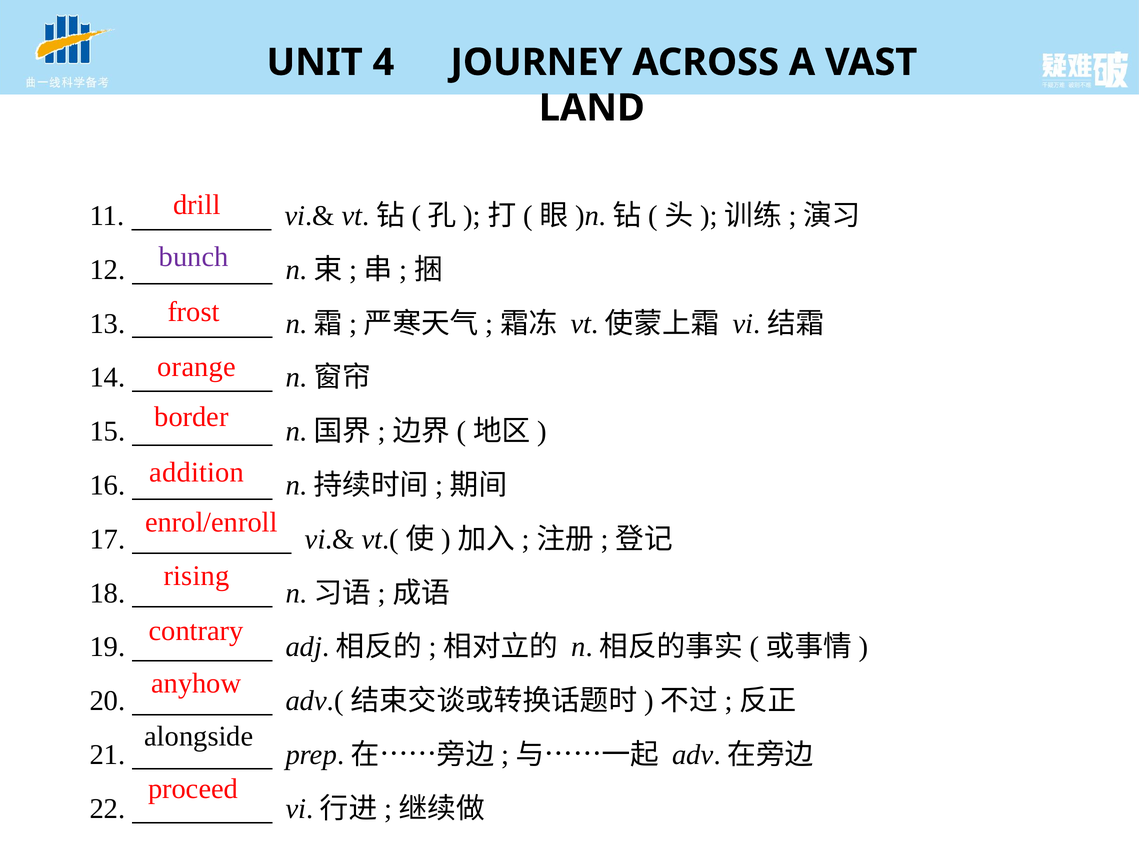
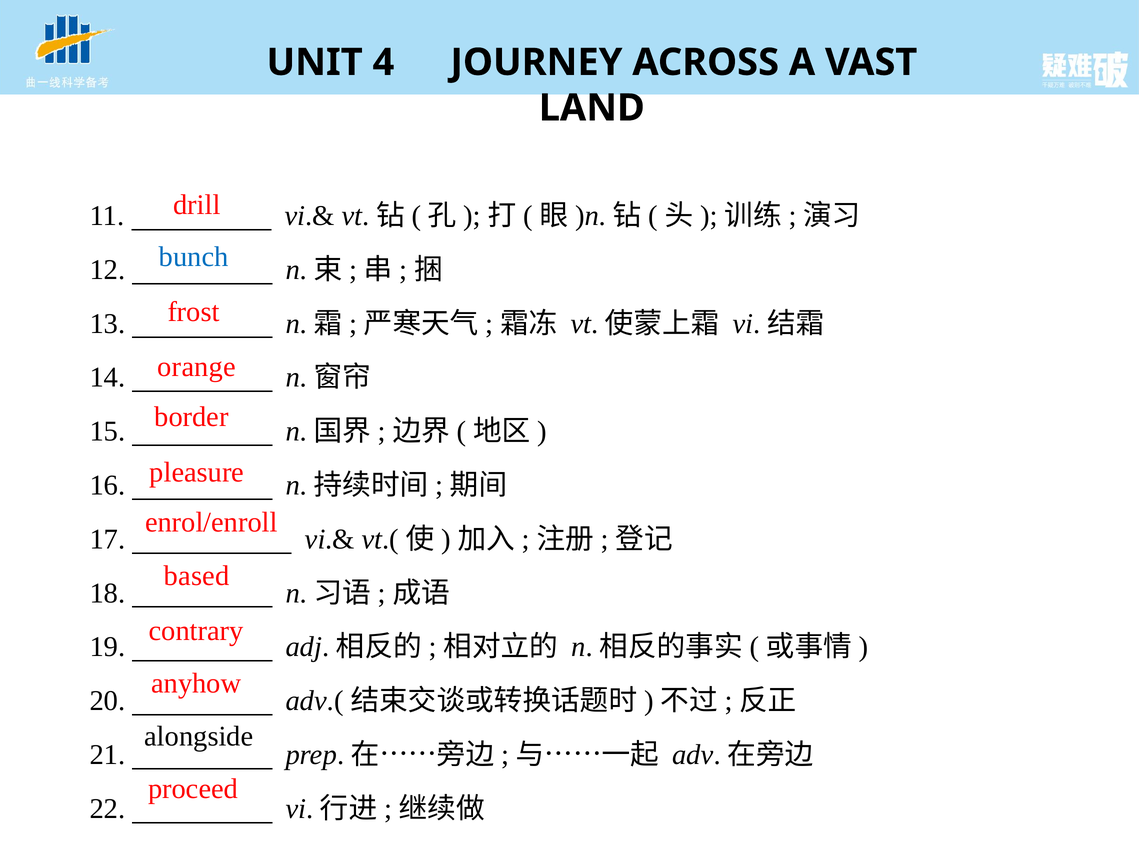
bunch colour: purple -> blue (194, 257)
addition: addition -> pleasure (197, 472)
rising: rising -> based (197, 576)
